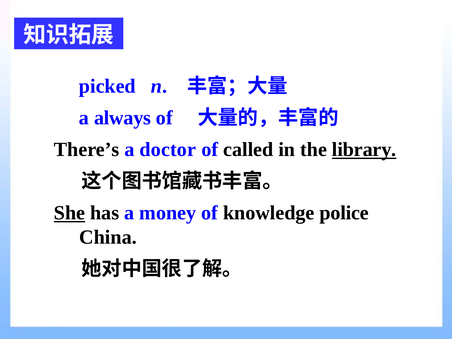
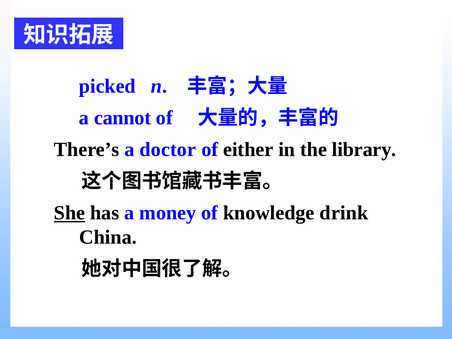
always: always -> cannot (123, 118)
called: called -> either (248, 150)
library underline: present -> none (364, 150)
police: police -> drink (344, 213)
